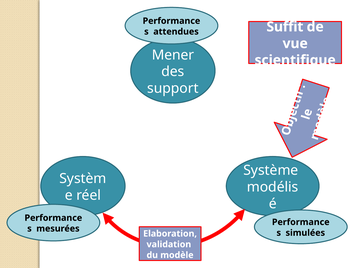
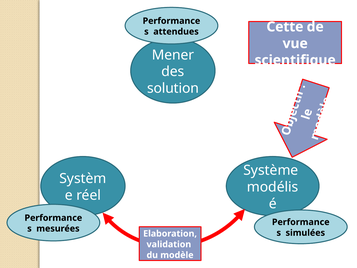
Suffit: Suffit -> Cette (285, 27)
support: support -> solution (173, 88)
